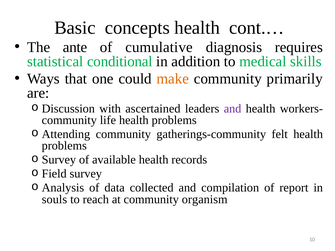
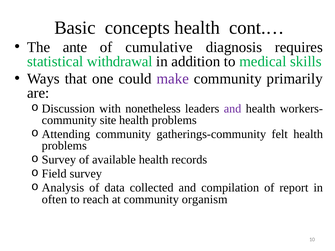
conditional: conditional -> withdrawal (120, 62)
make colour: orange -> purple (173, 79)
ascertained: ascertained -> nonetheless (153, 109)
life: life -> site (108, 120)
souls: souls -> often (54, 200)
